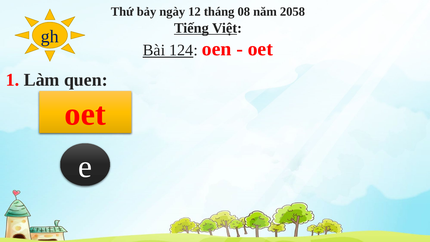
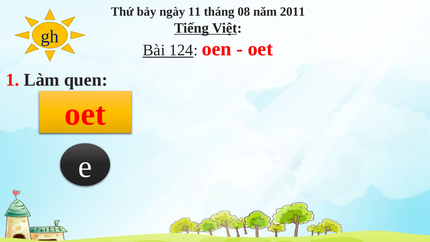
12: 12 -> 11 (194, 12)
2058: 2058 -> 2011 (292, 12)
